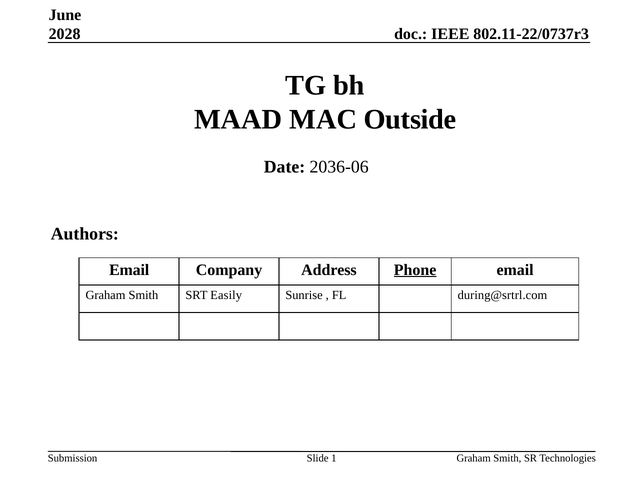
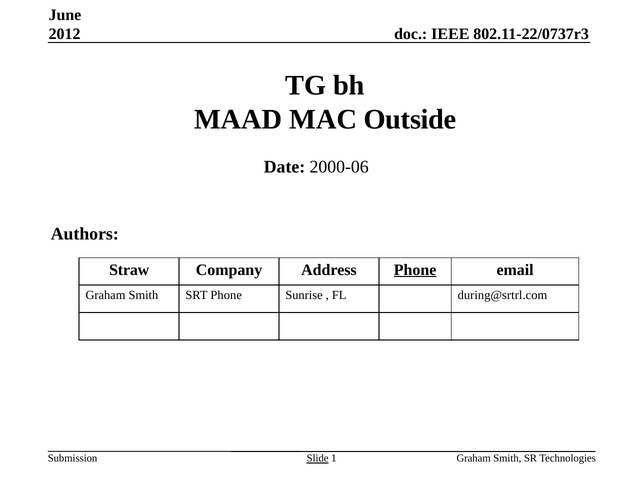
2028: 2028 -> 2012 (65, 34)
2036-06: 2036-06 -> 2000-06 (339, 167)
Email: Email -> Straw (129, 270)
SRT Easily: Easily -> Phone (226, 296)
Slide underline: none -> present (318, 459)
